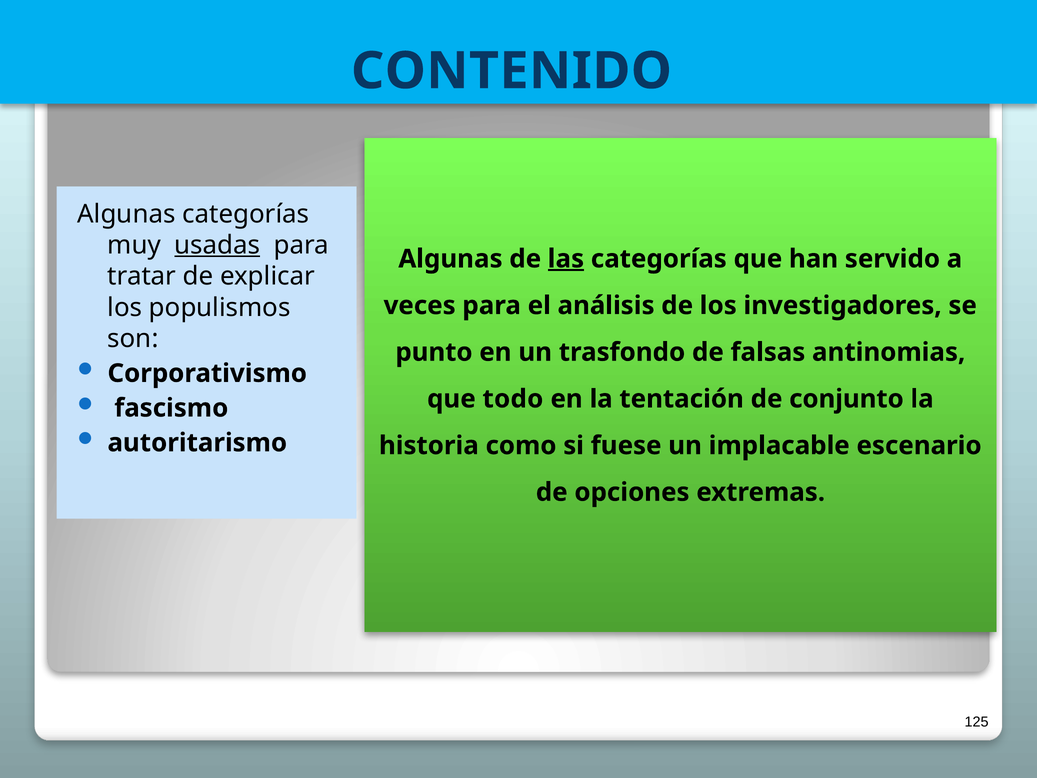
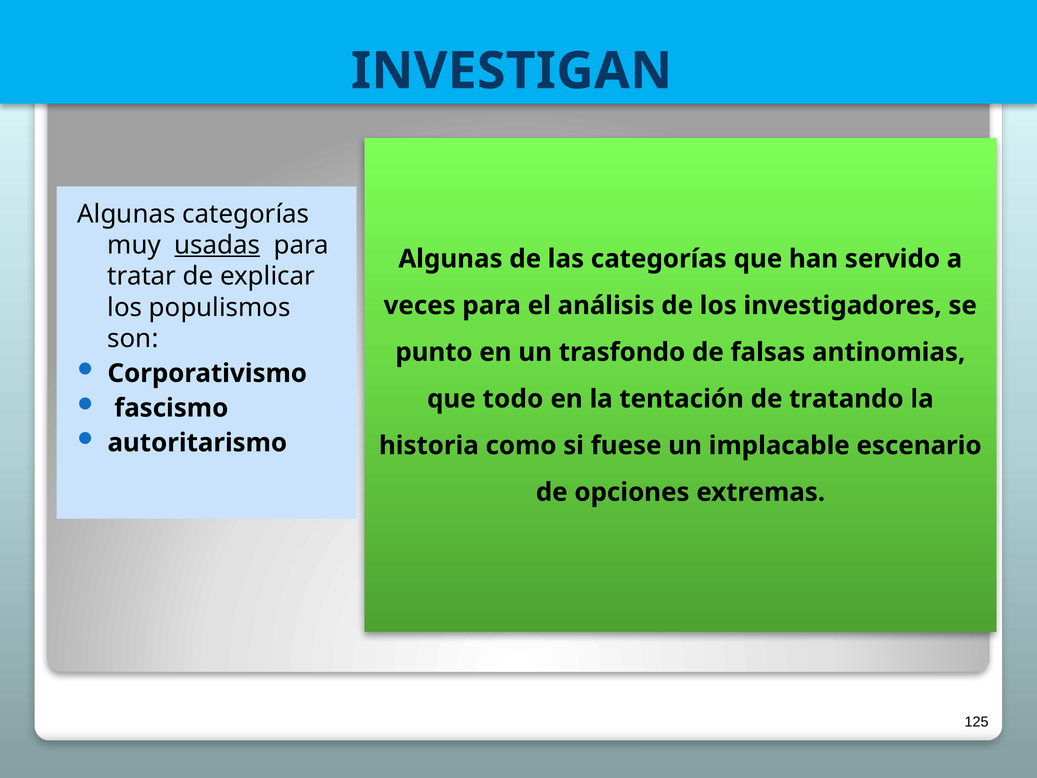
CONTENIDO: CONTENIDO -> INVESTIGAN (512, 71)
las underline: present -> none (566, 259)
conjunto: conjunto -> tratando (846, 399)
